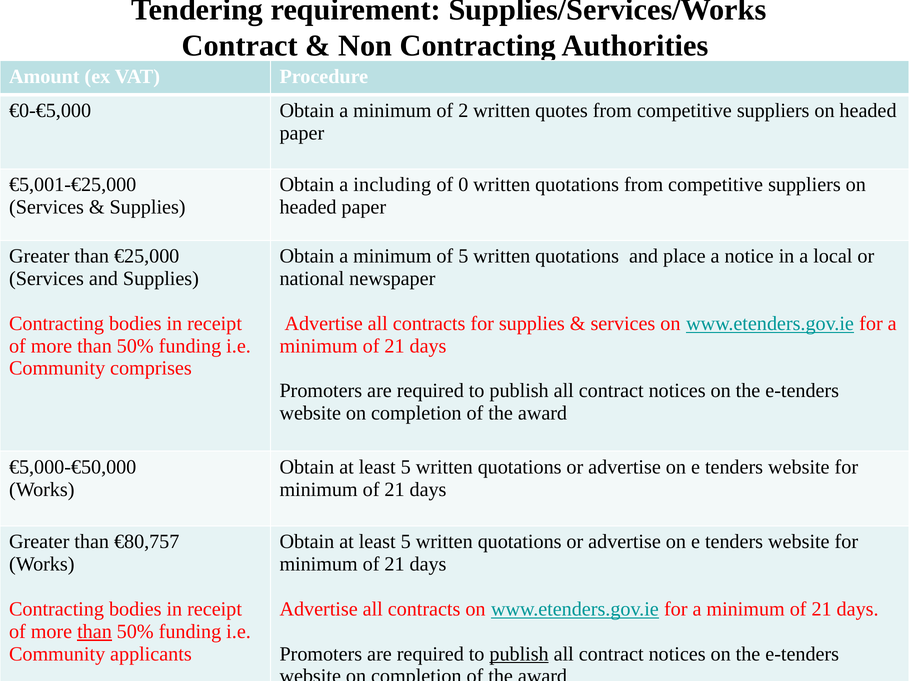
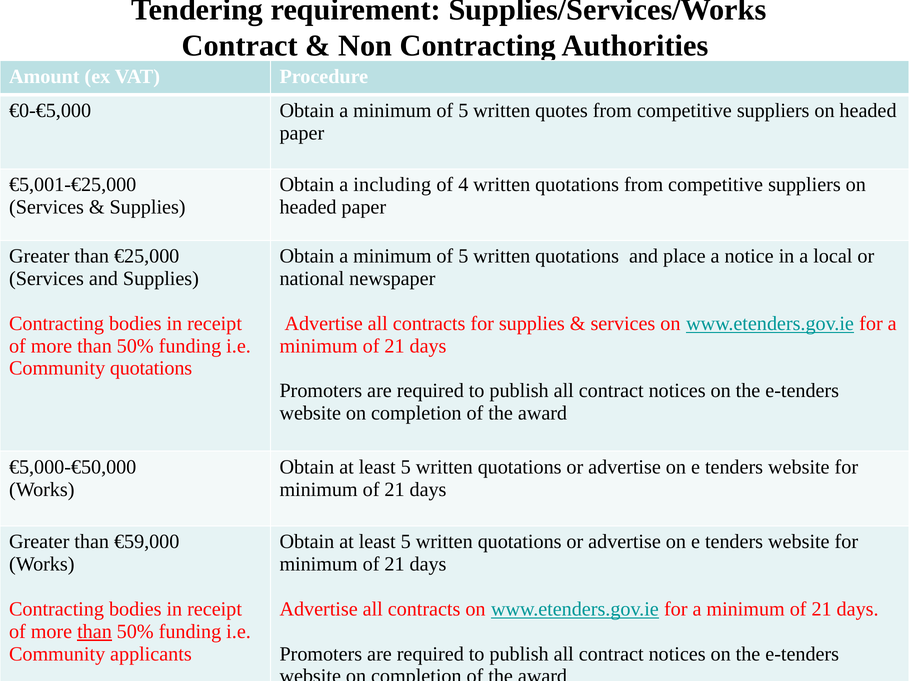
2: 2 -> 5 (463, 111)
0: 0 -> 4 (463, 185)
Community comprises: comprises -> quotations (151, 369)
€80,757: €80,757 -> €59,000 (147, 542)
publish underline: present -> none (519, 655)
